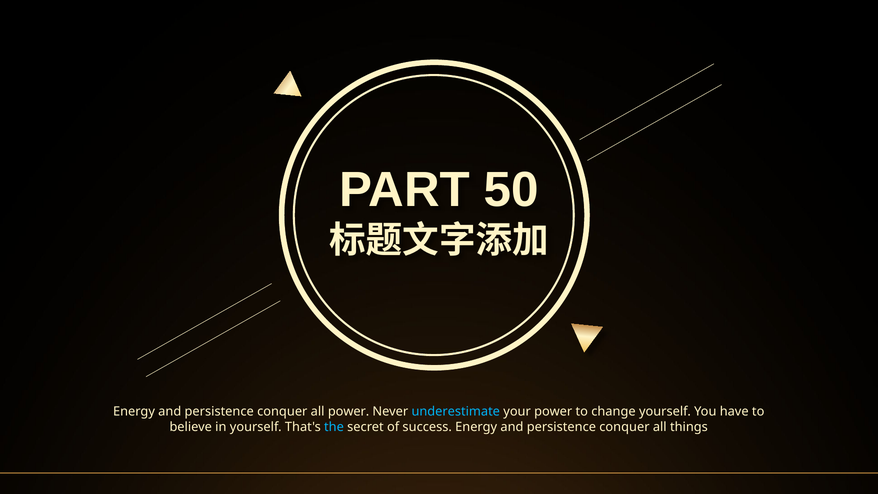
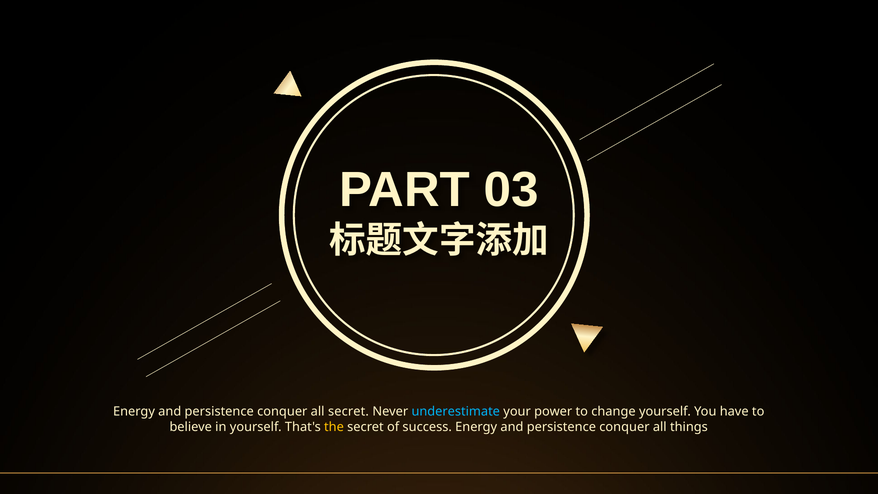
50: 50 -> 03 (511, 190)
all power: power -> secret (348, 412)
the colour: light blue -> yellow (334, 427)
